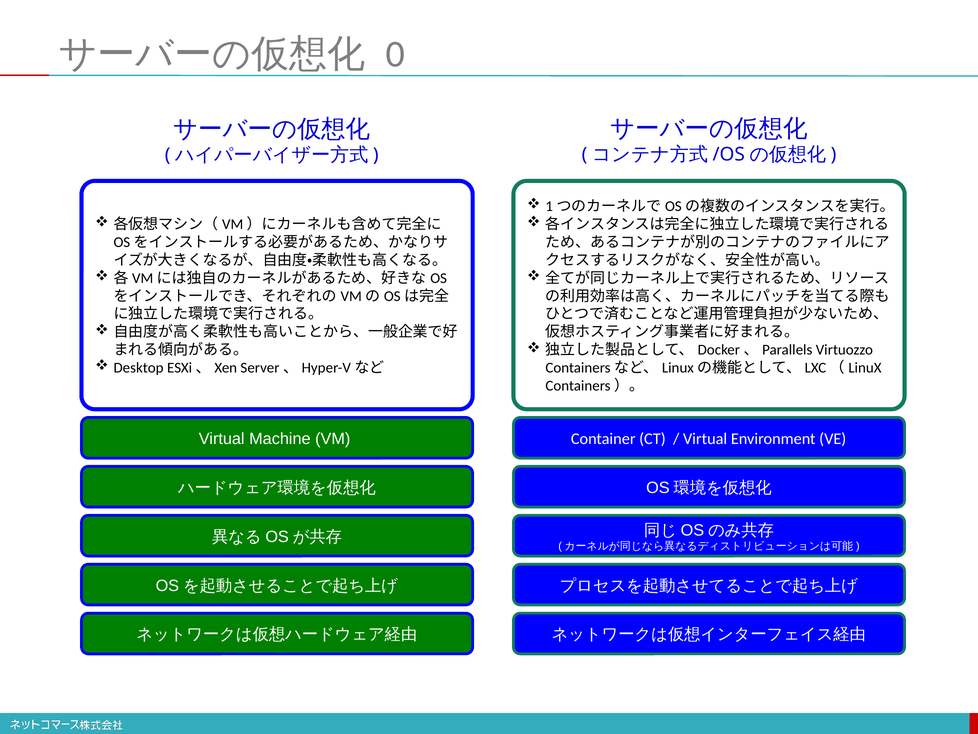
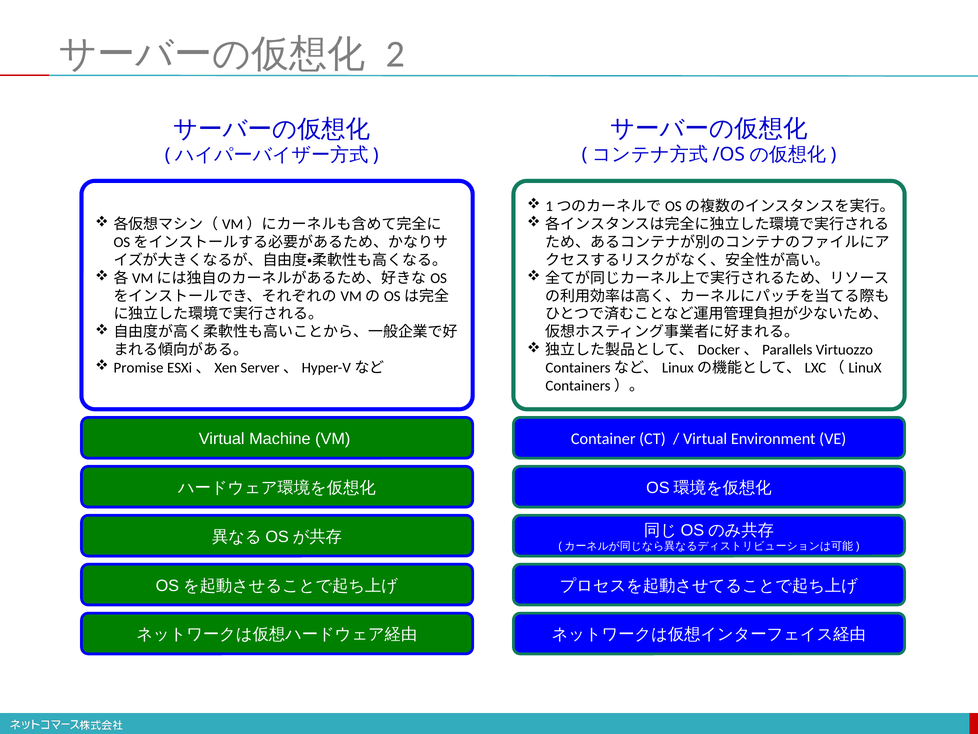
0: 0 -> 2 (395, 54)
Desktop: Desktop -> Promise (139, 368)
